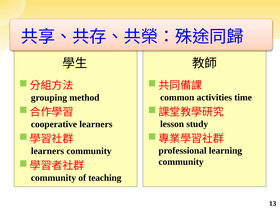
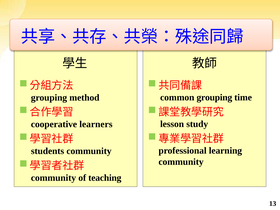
common activities: activities -> grouping (214, 97)
learners: learners -> students (48, 151)
